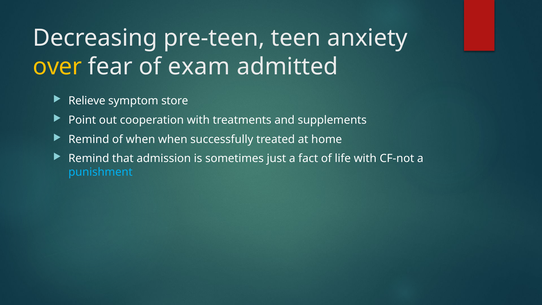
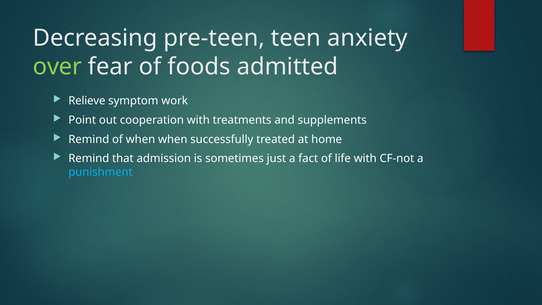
over colour: yellow -> light green (57, 67)
exam: exam -> foods (199, 67)
store: store -> work (175, 101)
